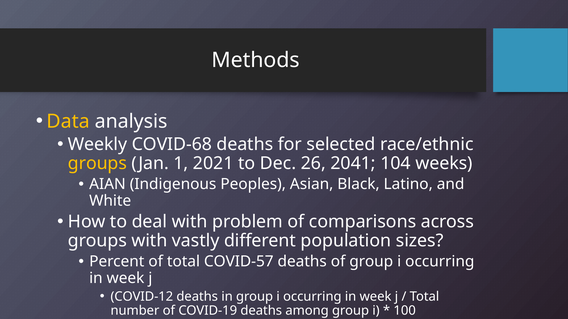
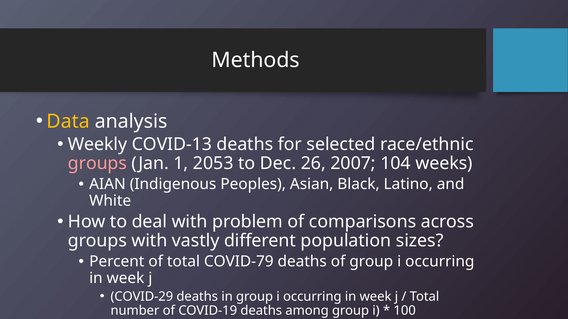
COVID-68: COVID-68 -> COVID-13 (172, 145)
groups colour: yellow -> pink (97, 164)
2021: 2021 -> 2053 (213, 164)
2041: 2041 -> 2007 (353, 164)
COVID-57: COVID-57 -> COVID-79 (239, 262)
COVID-12: COVID-12 -> COVID-29 (142, 297)
